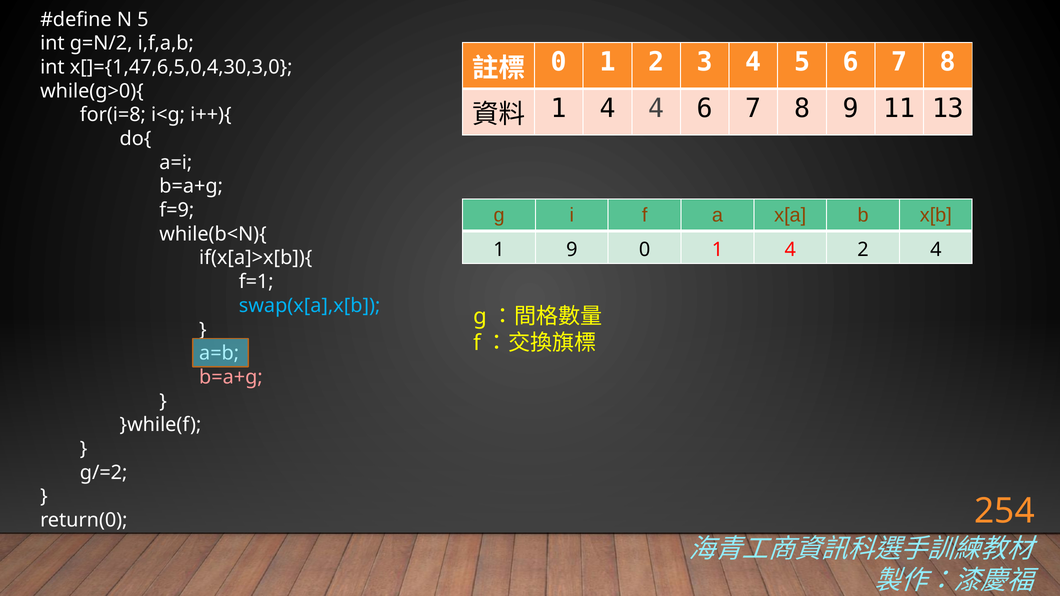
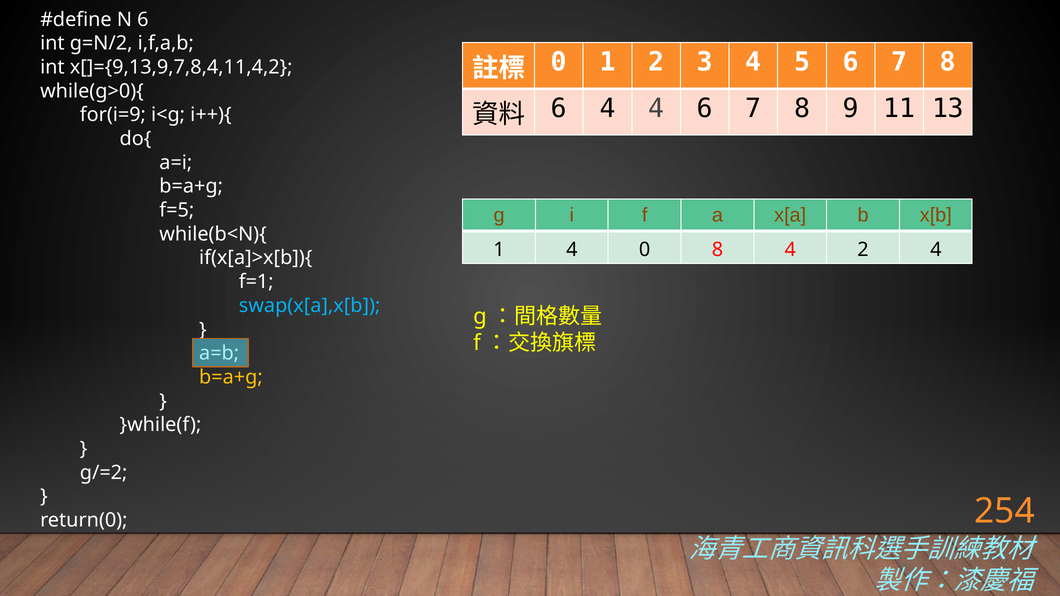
N 5: 5 -> 6 (143, 20)
x[]={1,47,6,5,0,4,30,3,0: x[]={1,47,6,5,0,4,30,3,0 -> x[]={9,13,9,7,8,4,11,4,2 (181, 67)
1: 1 -> 6 (559, 109)
for(i=8: for(i=8 -> for(i=9 (113, 115)
f=9: f=9 -> f=5 (177, 210)
1 9: 9 -> 4 (572, 250)
1: 1 -> 8 (717, 250)
b=a+g colour: pink -> yellow (231, 377)
